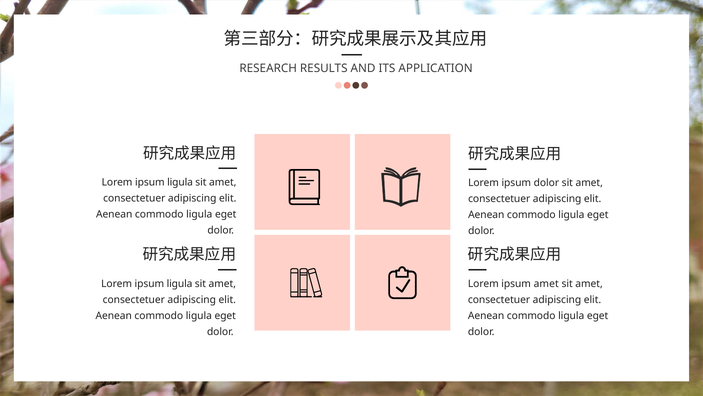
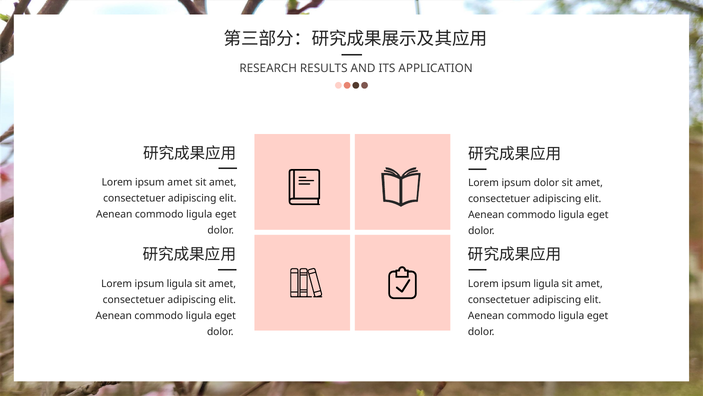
ligula: ligula -> amet (180, 182)
amet: amet -> ligula (546, 283)
